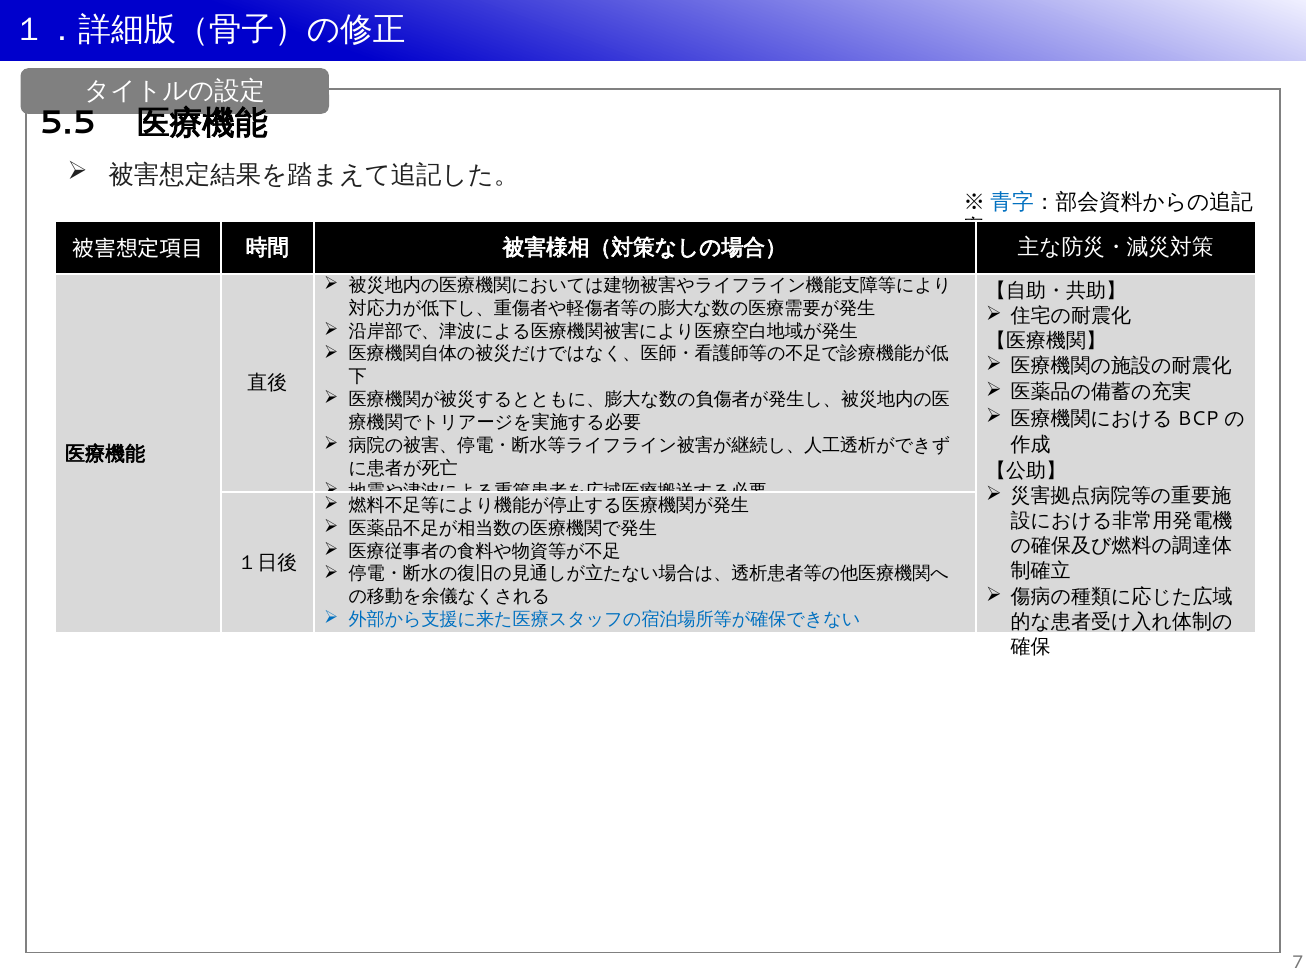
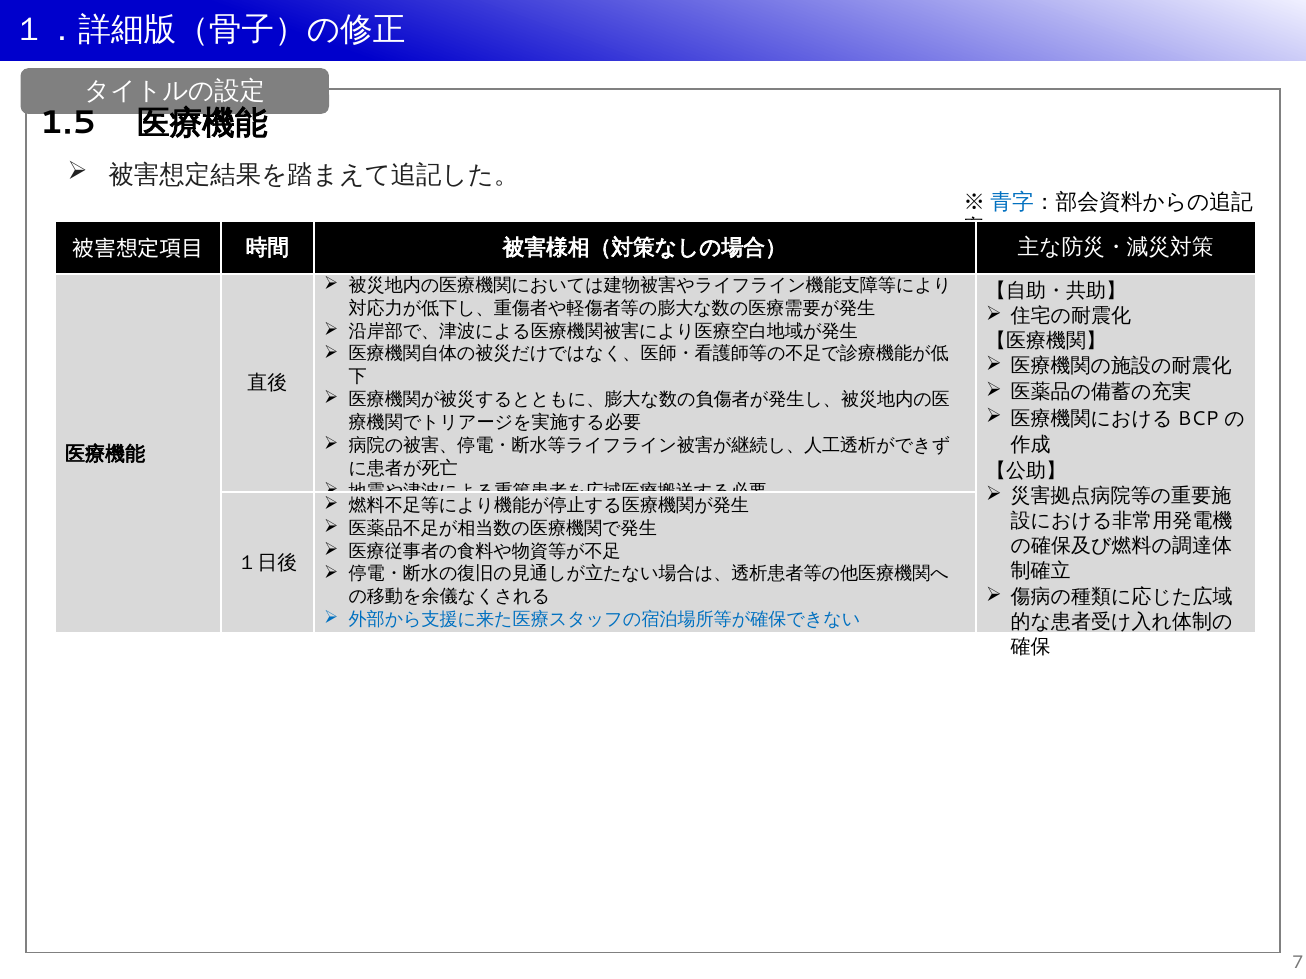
5.5: 5.5 -> 1.5 (68, 123)
